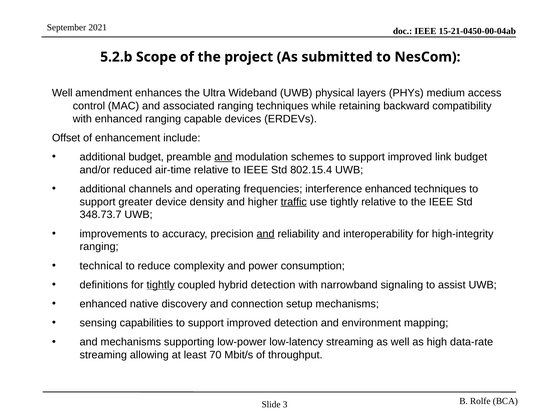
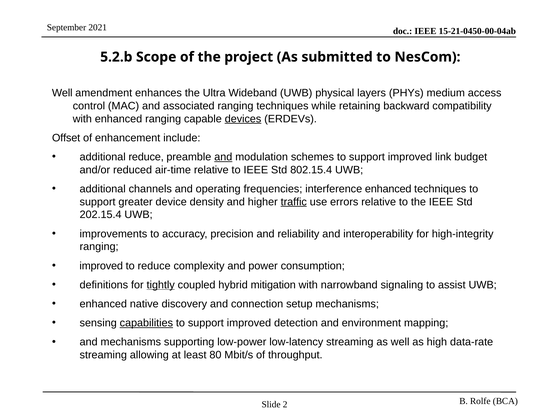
devices underline: none -> present (243, 119)
additional budget: budget -> reduce (146, 157)
use tightly: tightly -> errors (344, 202)
348.73.7: 348.73.7 -> 202.15.4 (101, 215)
and underline: present -> none (266, 234)
technical: technical -> improved (101, 266)
hybrid detection: detection -> mitigation (273, 285)
capabilities underline: none -> present (146, 323)
70: 70 -> 80 (215, 355)
3: 3 -> 2 (285, 404)
